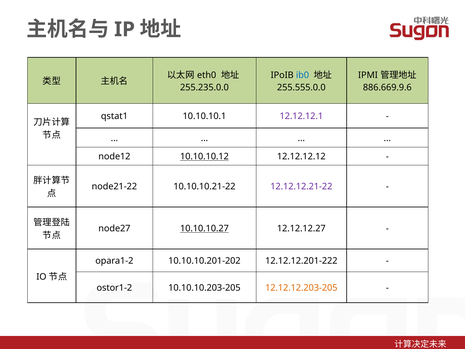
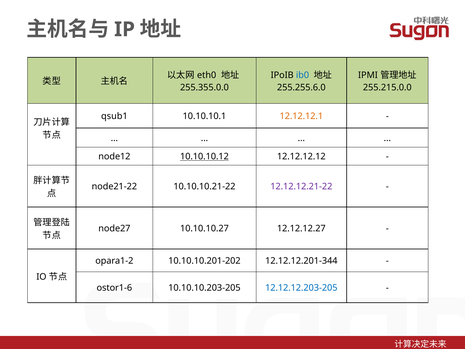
255.235.0.0: 255.235.0.0 -> 255.355.0.0 (204, 87)
255.555.0.0: 255.555.0.0 -> 255.255.6.0 (301, 87)
886.669.9.6: 886.669.9.6 -> 255.215.0.0 (387, 87)
qstat1: qstat1 -> qsub1 (114, 116)
12.12.12.1 colour: purple -> orange (301, 116)
10.10.10.27 underline: present -> none (204, 228)
12.12.12.201-222: 12.12.12.201-222 -> 12.12.12.201-344 (301, 261)
ostor1-2: ostor1-2 -> ostor1-6 (114, 288)
12.12.12.203-205 colour: orange -> blue (301, 288)
